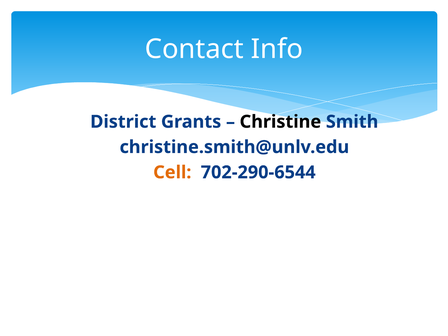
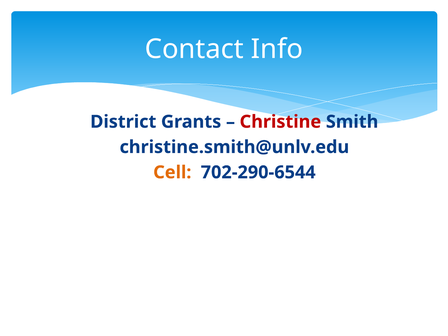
Christine colour: black -> red (280, 122)
